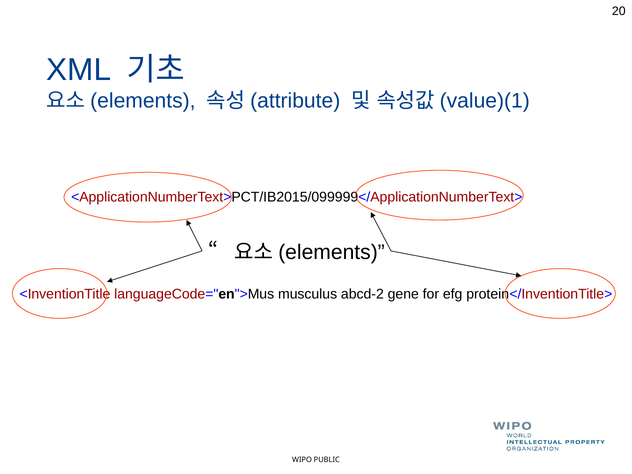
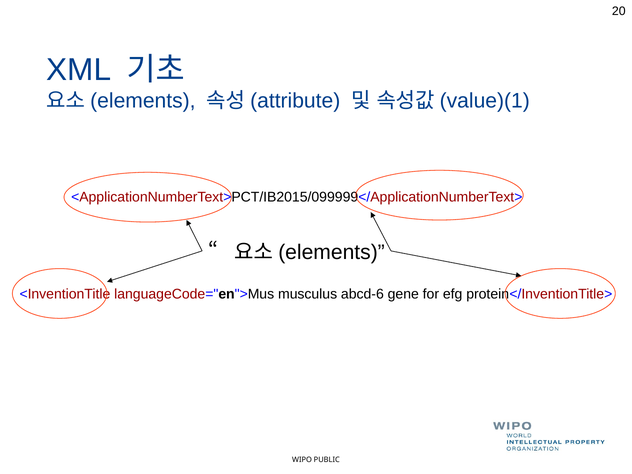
abcd-2: abcd-2 -> abcd-6 (362, 294)
